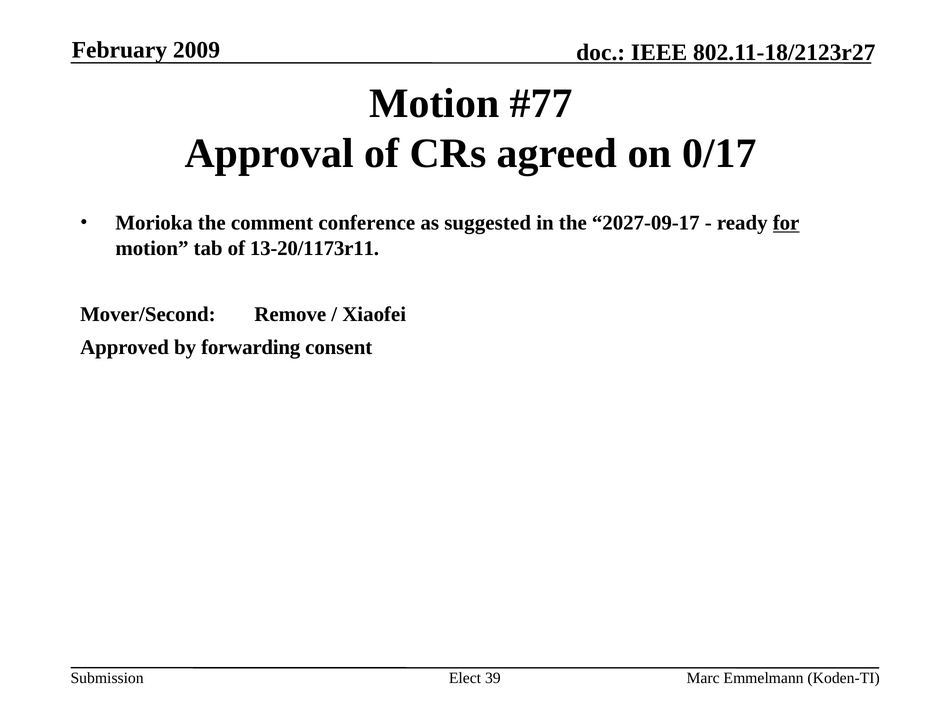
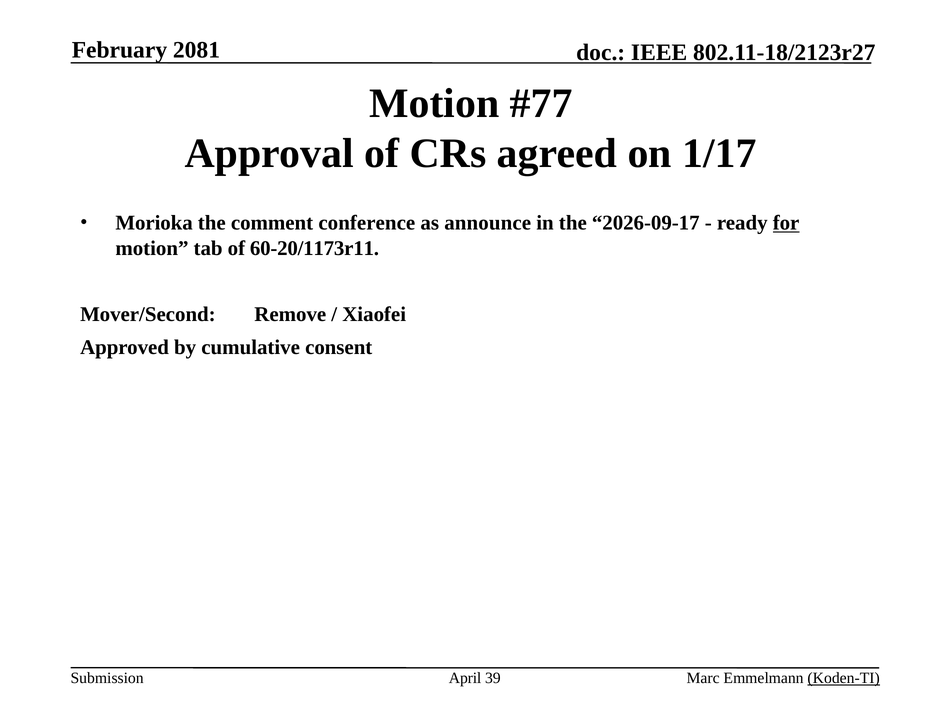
2009: 2009 -> 2081 (197, 50)
0/17: 0/17 -> 1/17 (719, 154)
suggested: suggested -> announce (488, 223)
2027-09-17: 2027-09-17 -> 2026-09-17 (646, 223)
13-20/1173r11: 13-20/1173r11 -> 60-20/1173r11 (314, 248)
forwarding: forwarding -> cumulative (251, 347)
Elect: Elect -> April (465, 678)
Koden-TI underline: none -> present (844, 678)
